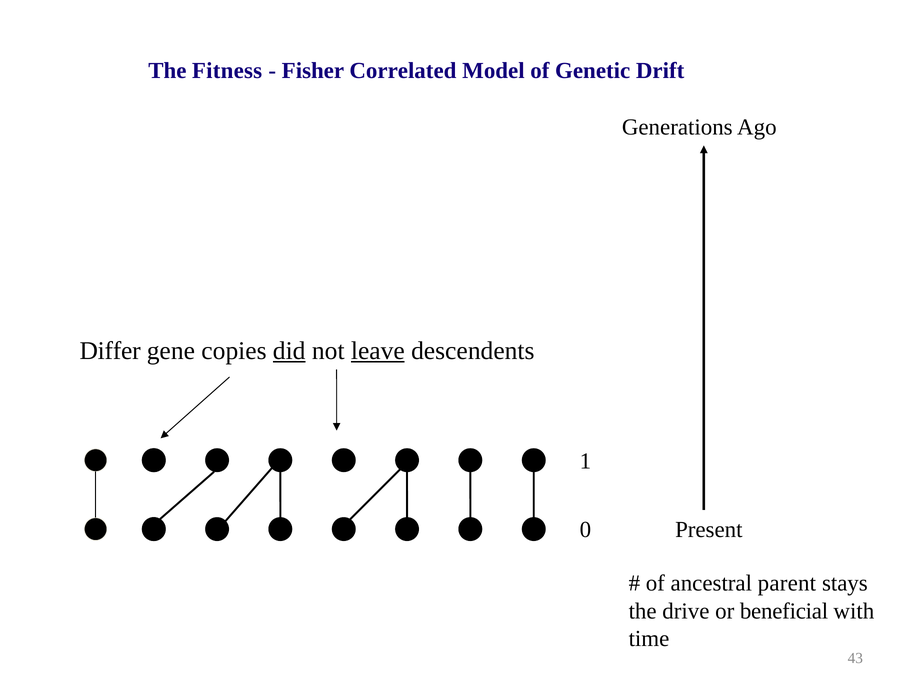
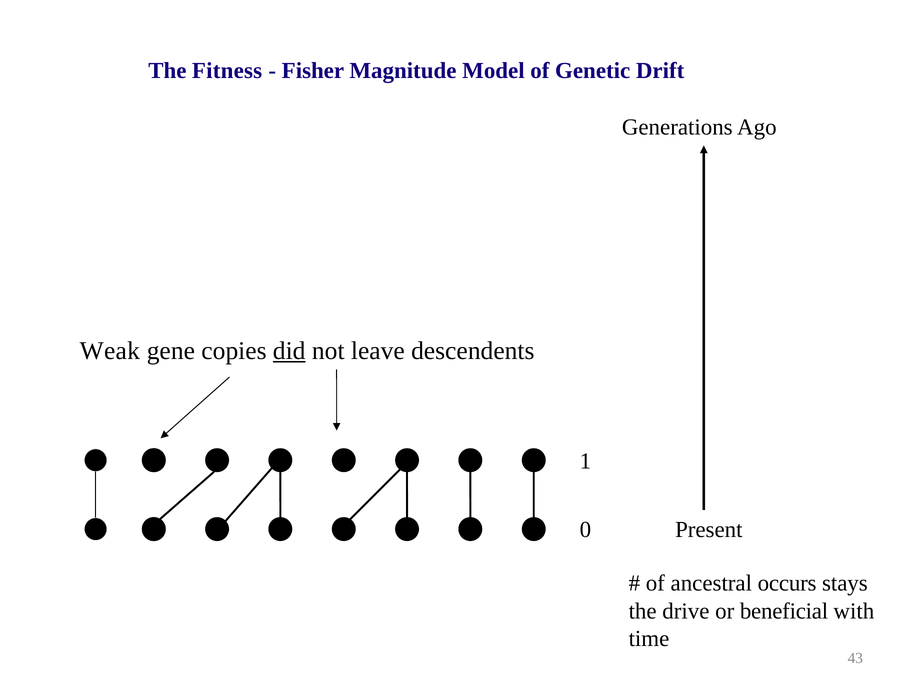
Correlated: Correlated -> Magnitude (403, 71)
Differ: Differ -> Weak (110, 351)
leave underline: present -> none (378, 351)
parent: parent -> occurs (787, 583)
